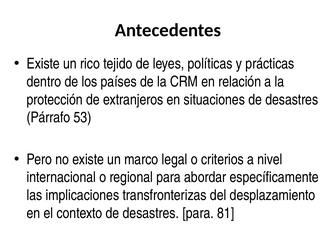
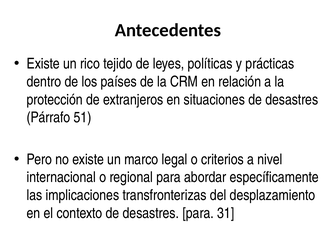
53: 53 -> 51 (83, 118)
81: 81 -> 31 (226, 213)
